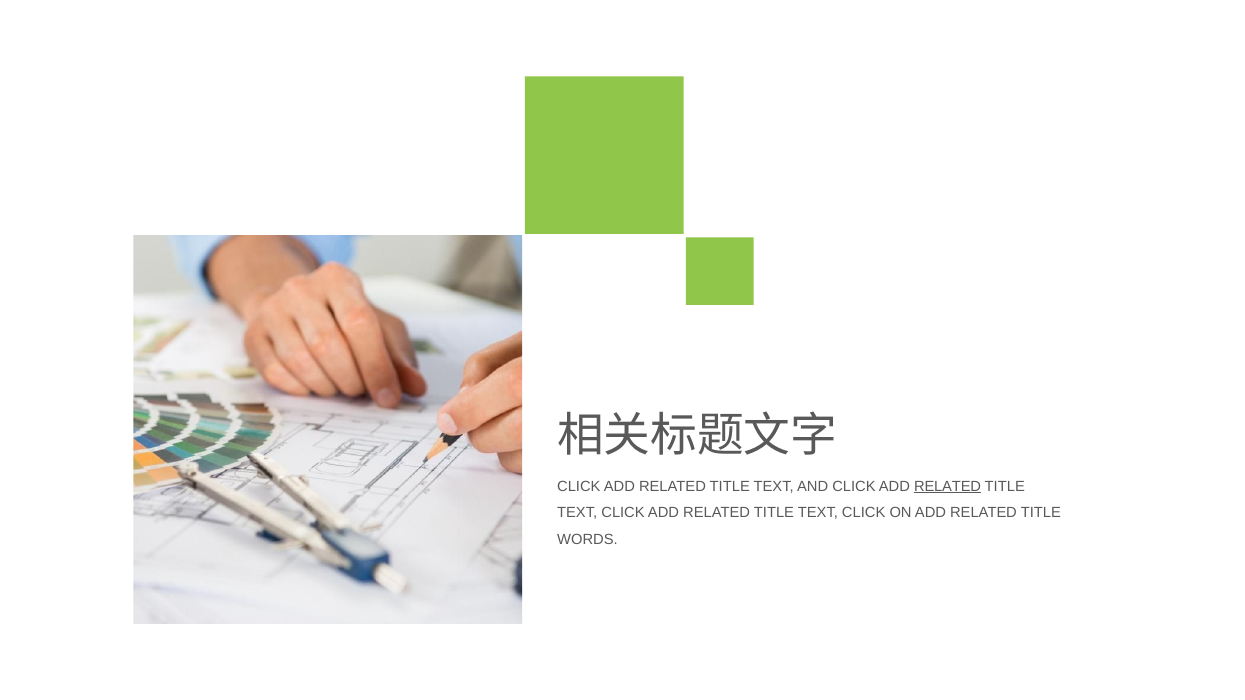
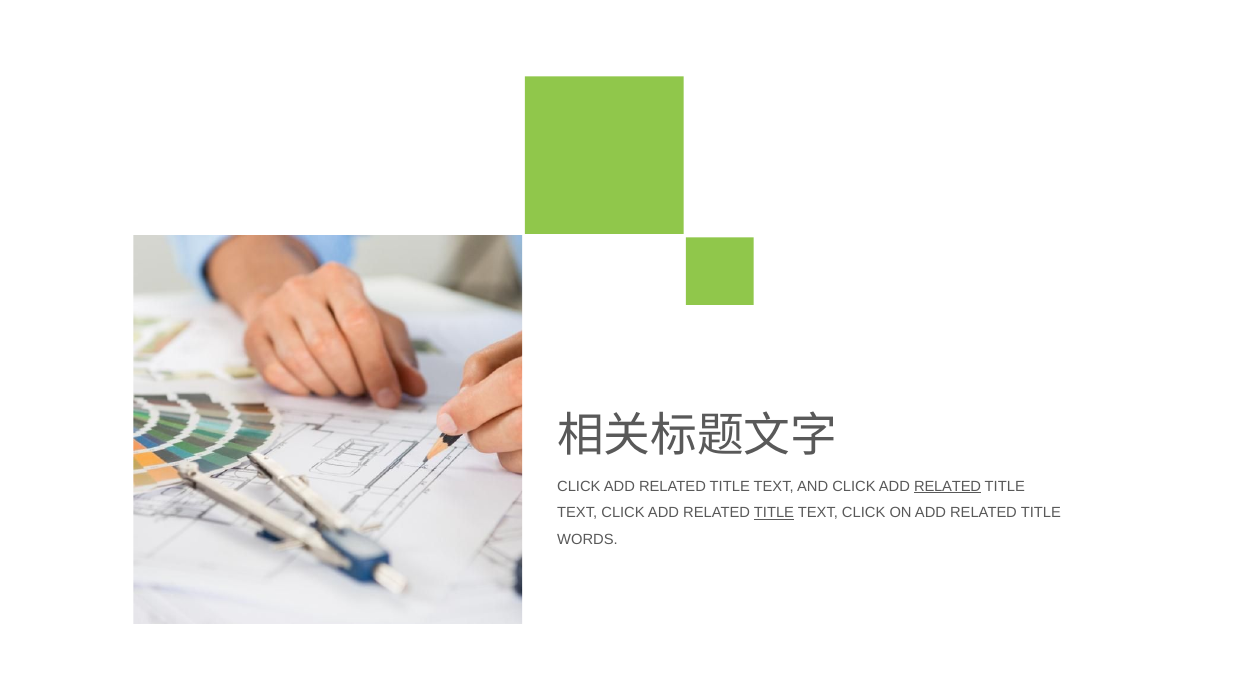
TITLE underline: none -> present (774, 513)
